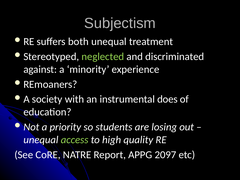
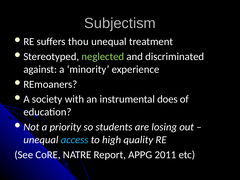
both: both -> thou (78, 42)
access colour: light green -> light blue (75, 140)
2097: 2097 -> 2011 (165, 155)
